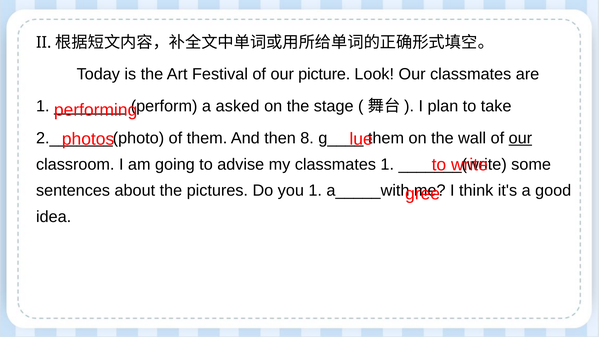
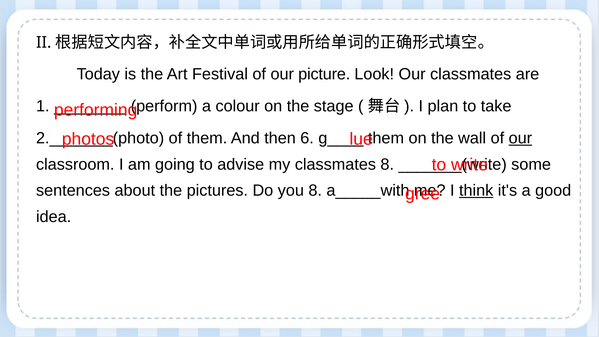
asked: asked -> colour (238, 106)
8: 8 -> 6 (307, 138)
classmates 1: 1 -> 8 (387, 164)
you 1: 1 -> 8 (315, 191)
think underline: none -> present (476, 191)
